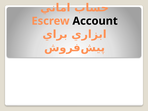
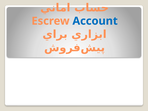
Account colour: black -> blue (95, 21)
